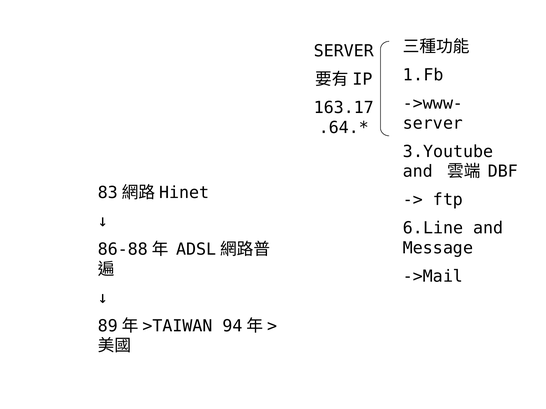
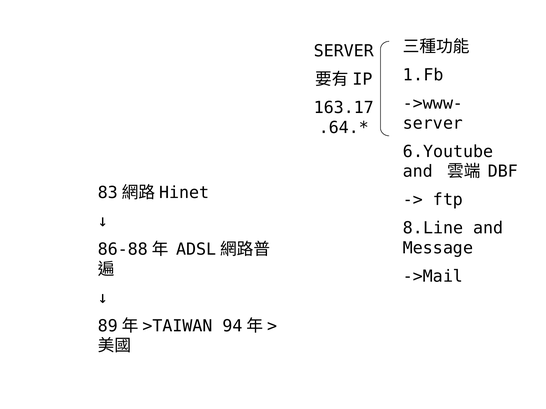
3.Youtube: 3.Youtube -> 6.Youtube (448, 152)
6.Line: 6.Line -> 8.Line (433, 228)
